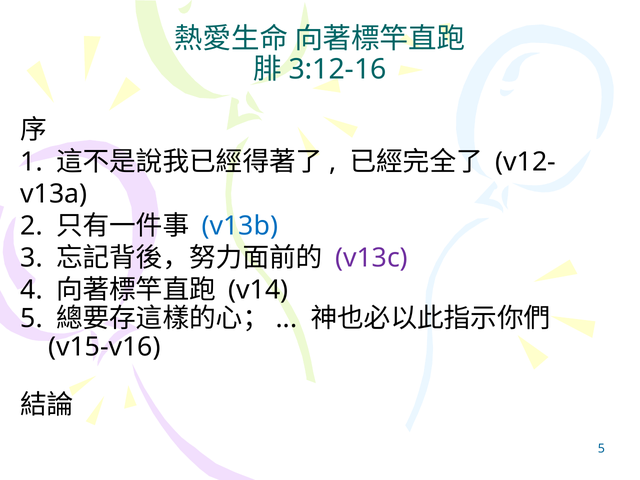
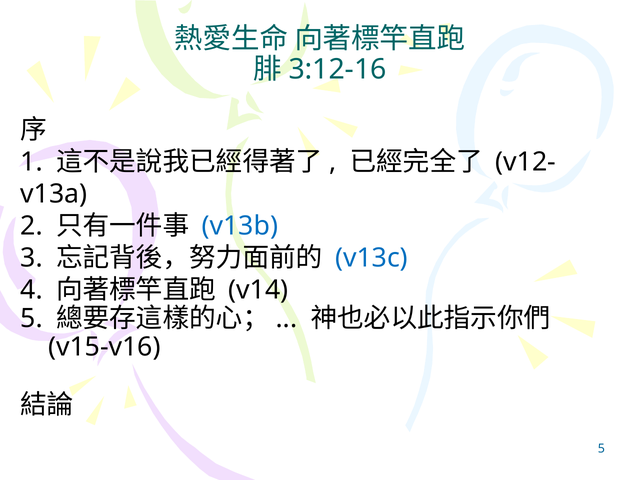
v13c colour: purple -> blue (371, 258)
